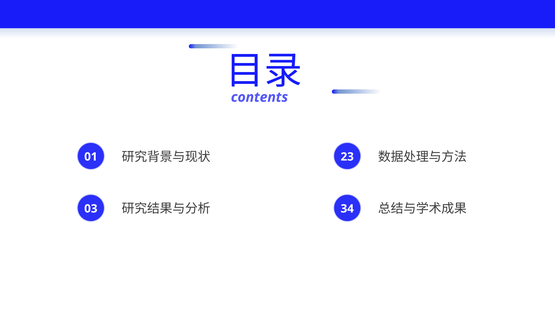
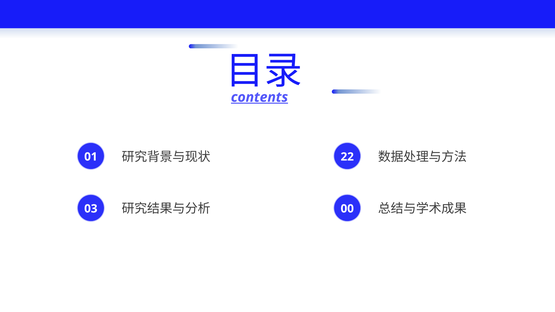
contents underline: none -> present (259, 97)
23: 23 -> 22 (347, 157)
34: 34 -> 00 (347, 209)
